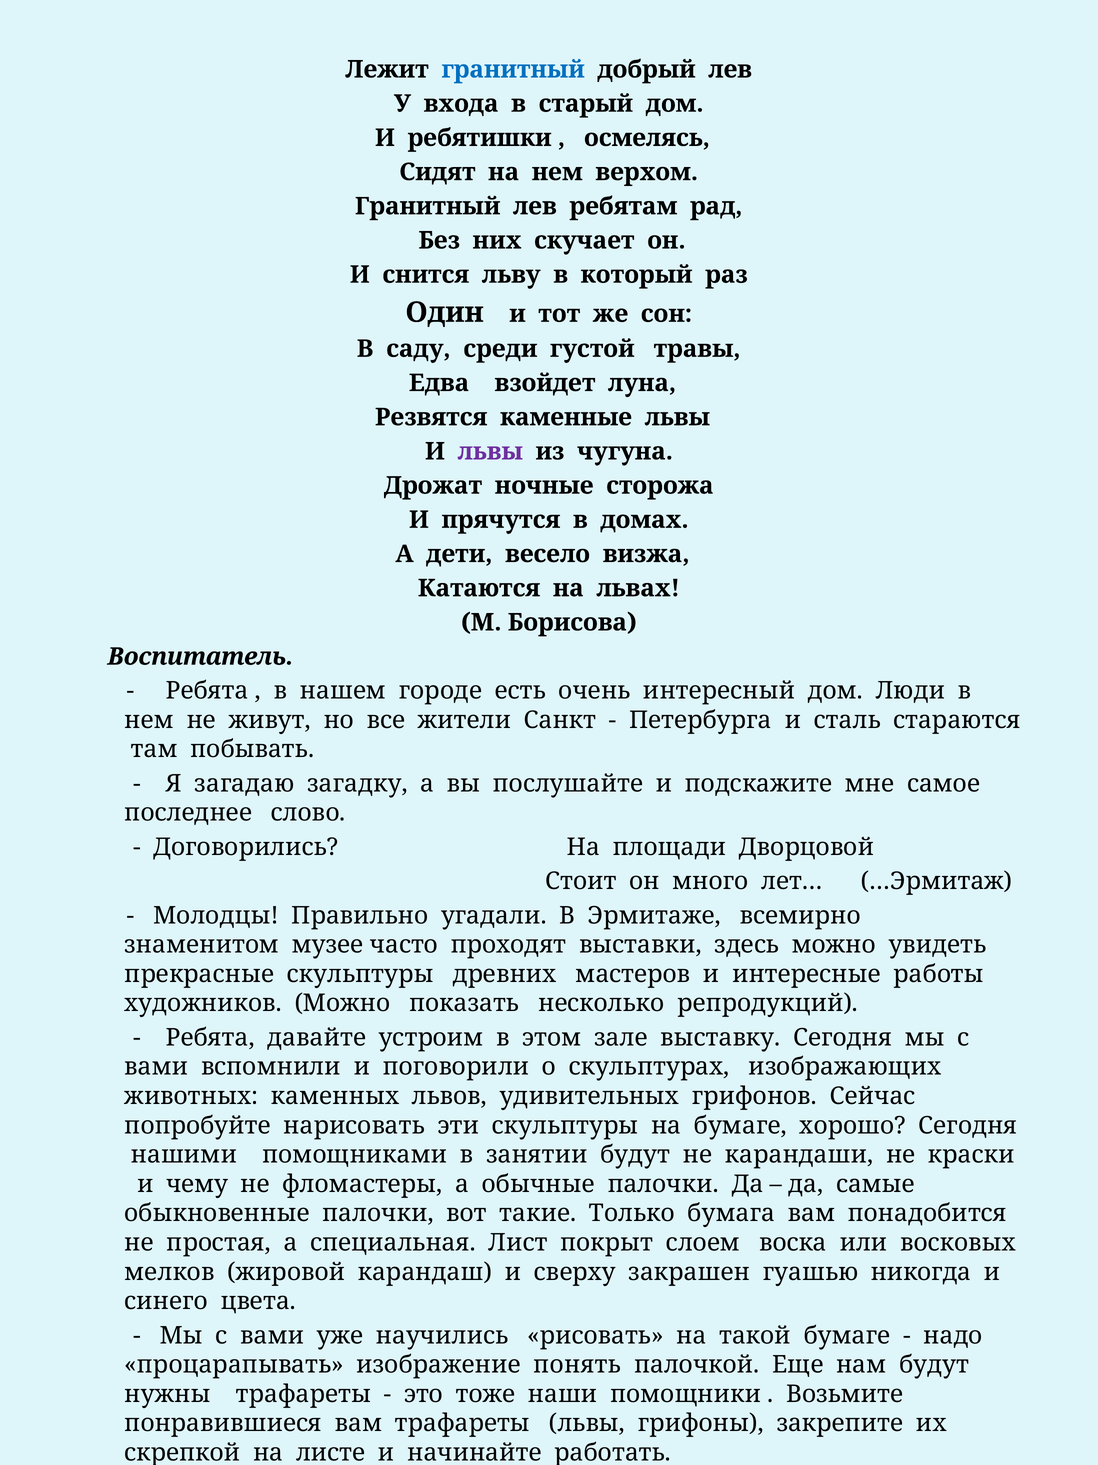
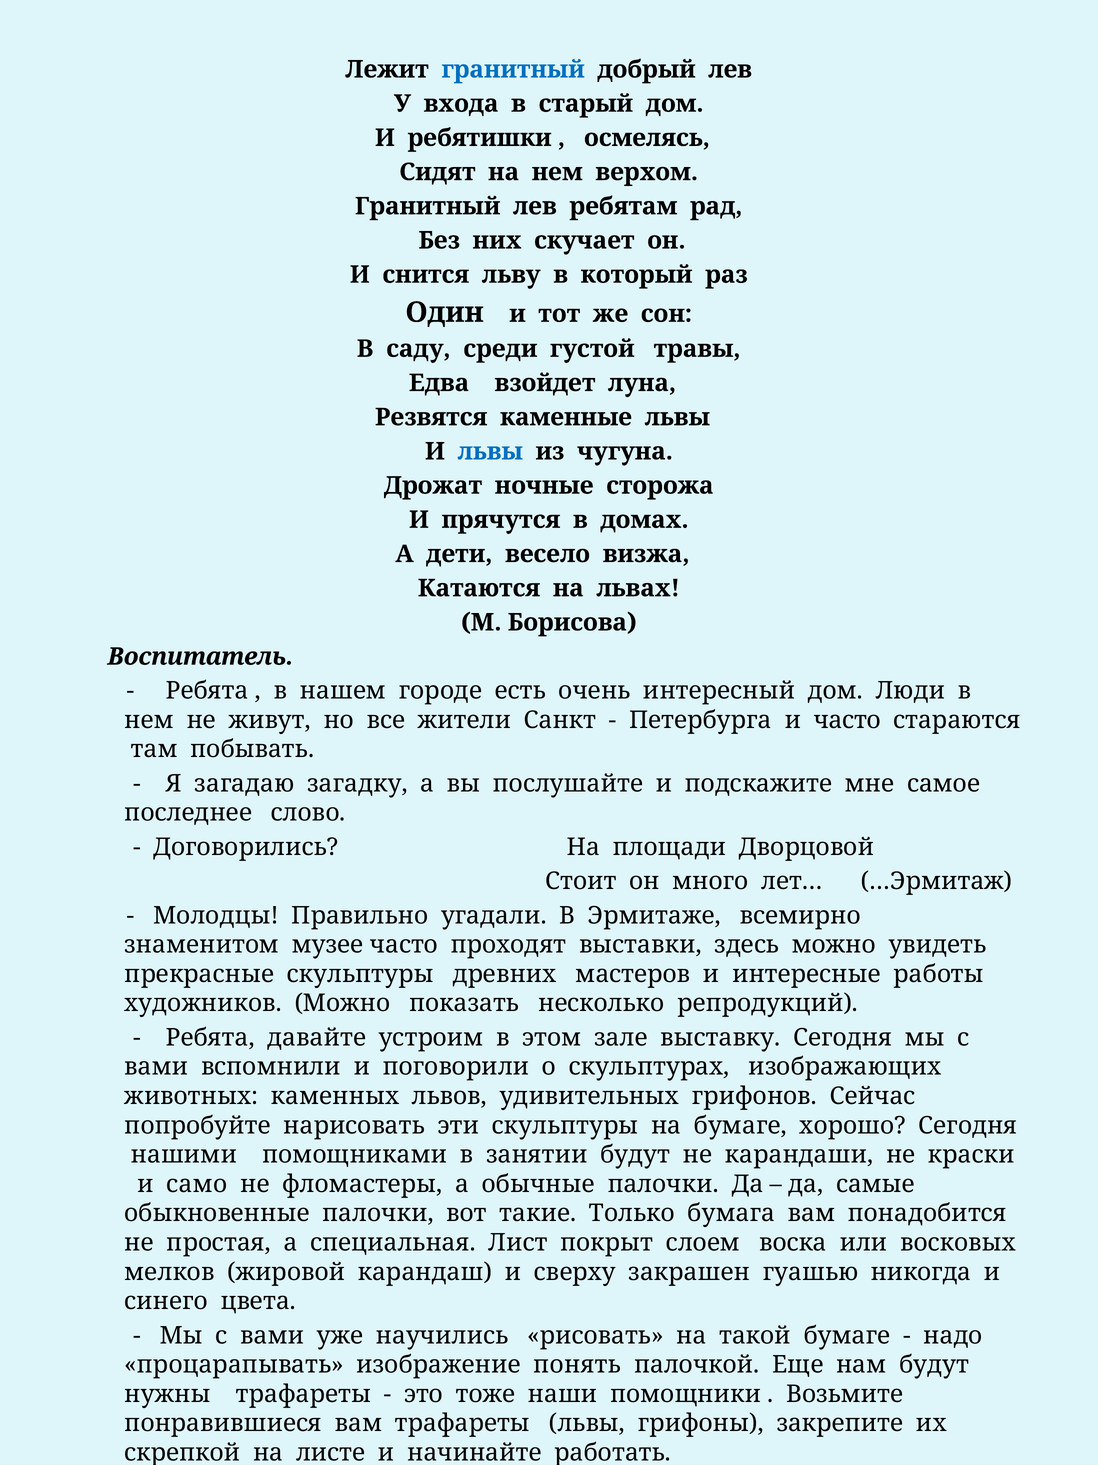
львы colour: purple -> blue (490, 451)
и сталь: сталь -> часто (847, 720)
чему: чему -> само (197, 1183)
